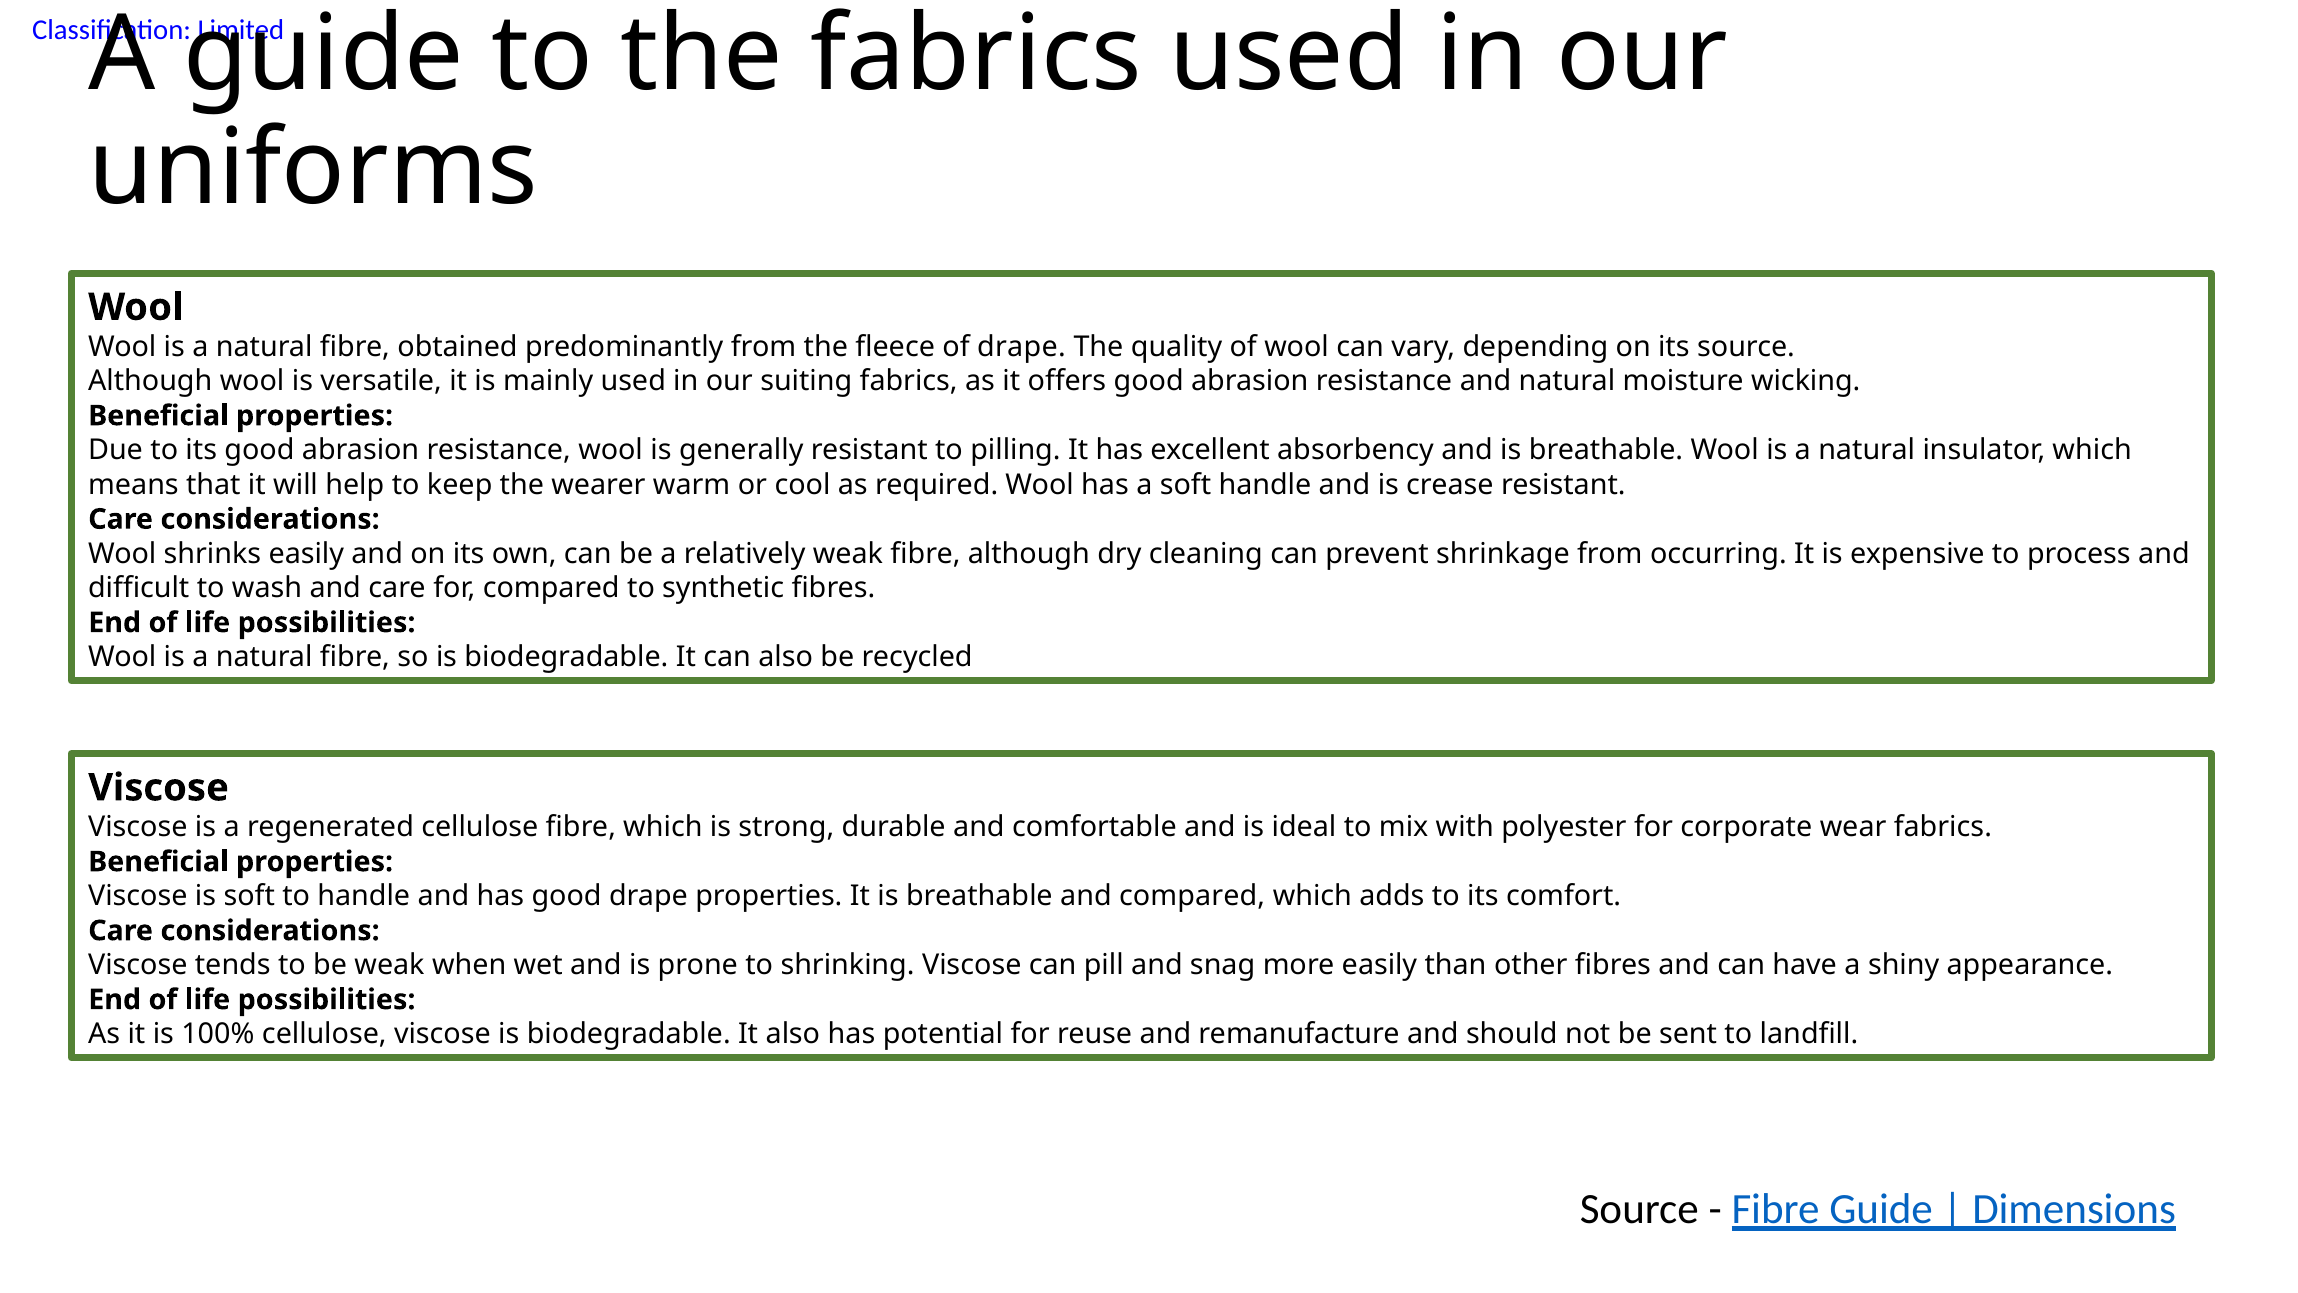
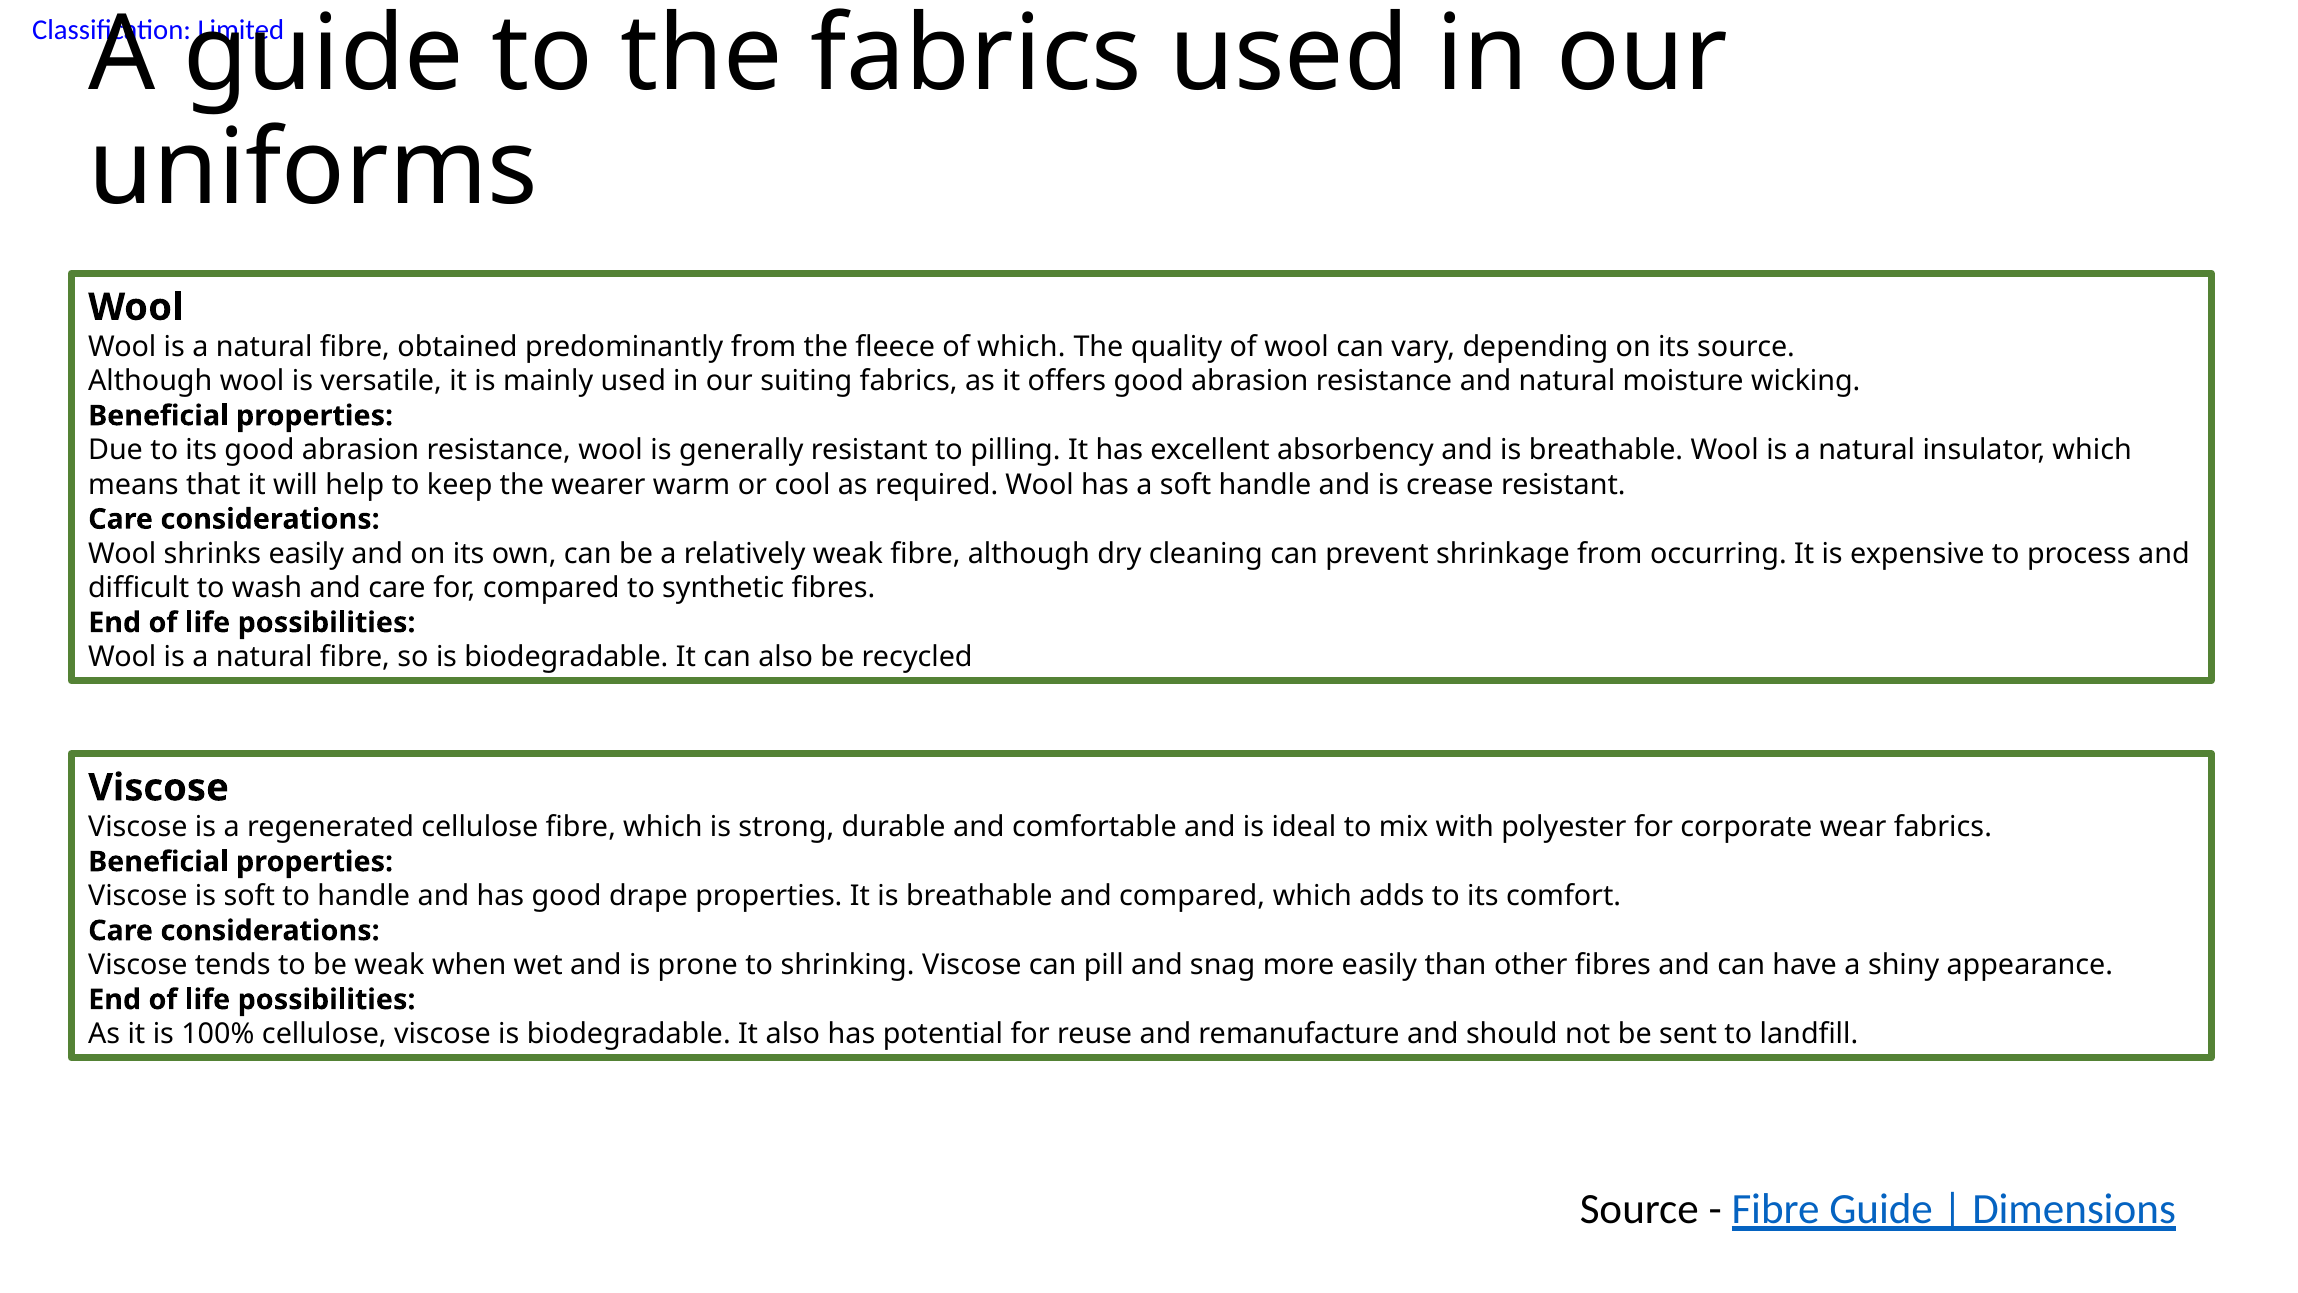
of drape: drape -> which (1021, 347)
